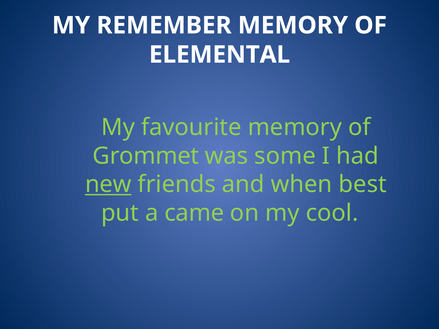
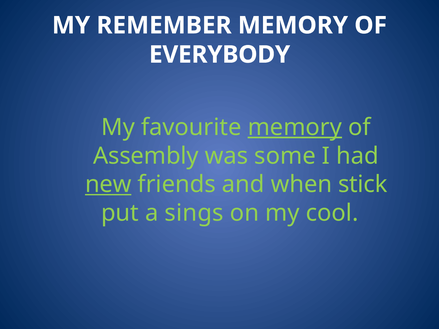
ELEMENTAL: ELEMENTAL -> EVERYBODY (220, 55)
memory underline: none -> present (295, 127)
Grommet: Grommet -> Assembly (146, 156)
best: best -> stick (363, 184)
came: came -> sings (194, 213)
